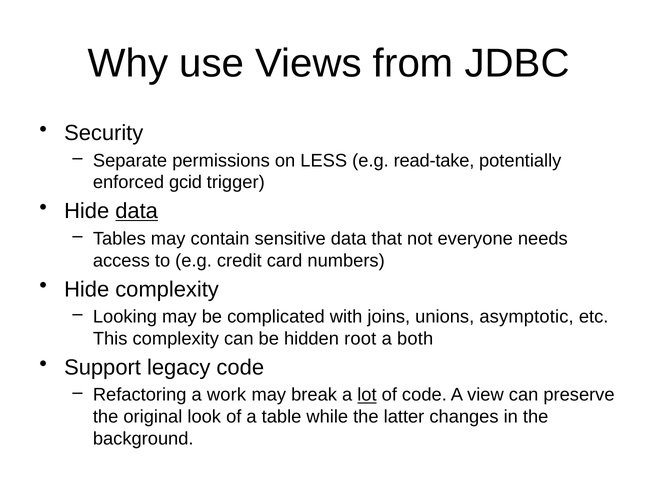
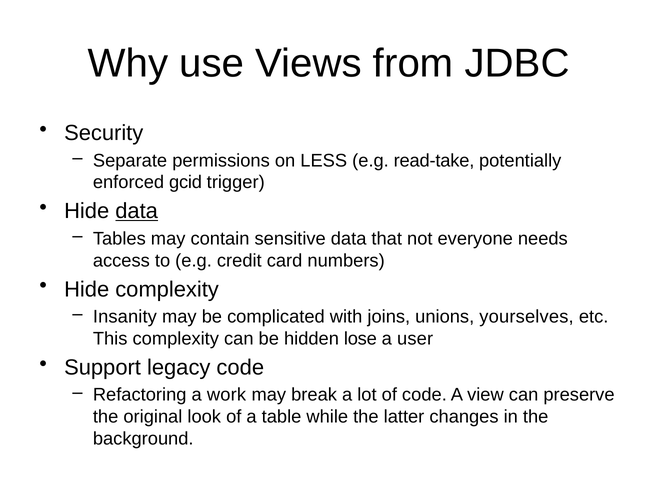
Looking: Looking -> Insanity (125, 317)
asymptotic: asymptotic -> yourselves (527, 317)
root: root -> lose (360, 339)
both: both -> user (415, 339)
lot underline: present -> none (367, 395)
